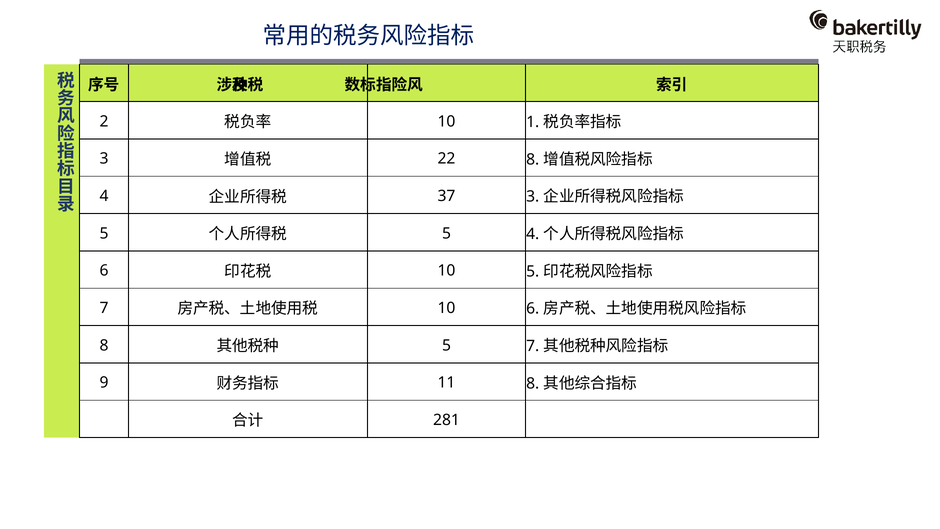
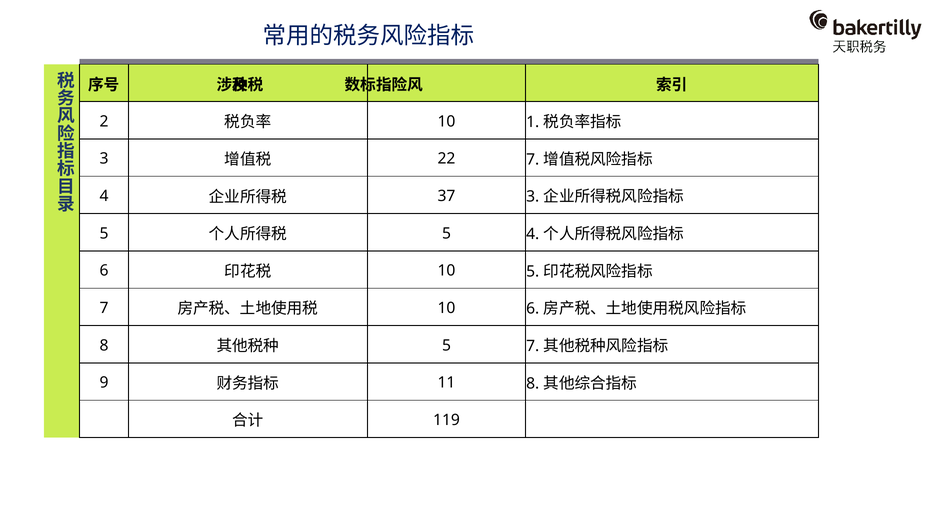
22 8: 8 -> 7 (533, 159)
281: 281 -> 119 (447, 420)
